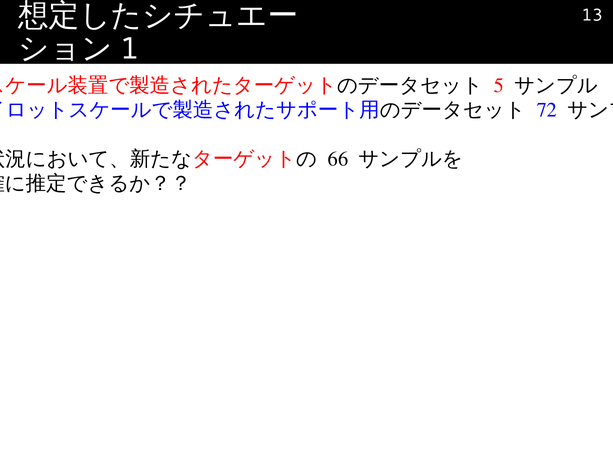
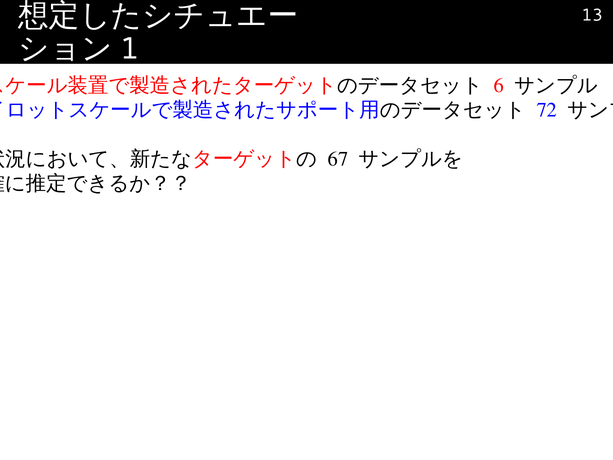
5: 5 -> 6 (499, 85)
66: 66 -> 67 (338, 159)
